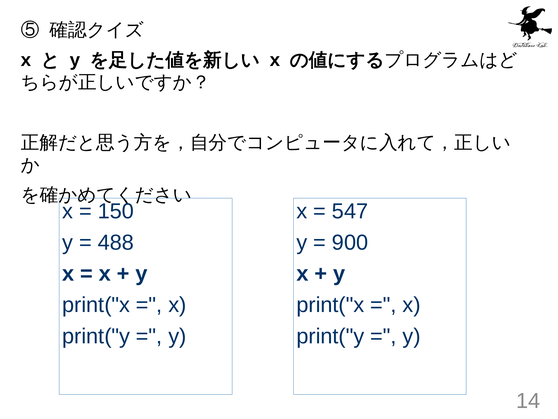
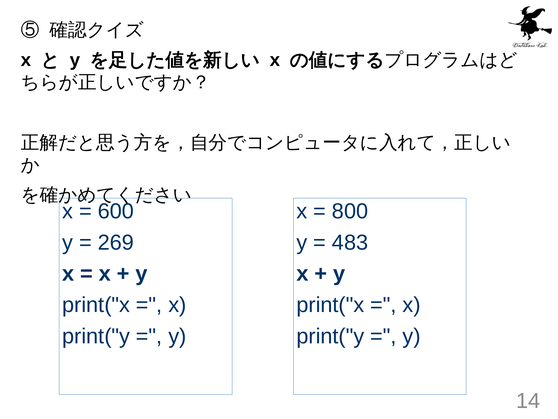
150: 150 -> 600 (116, 211)
547: 547 -> 800 (350, 211)
488: 488 -> 269 (116, 242)
900: 900 -> 483 (350, 242)
